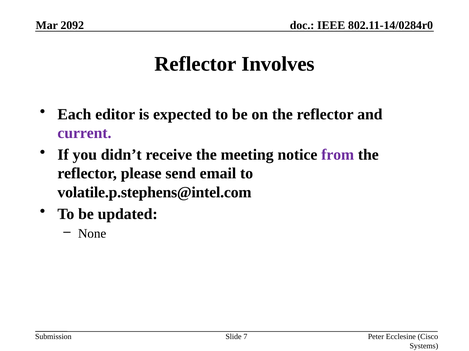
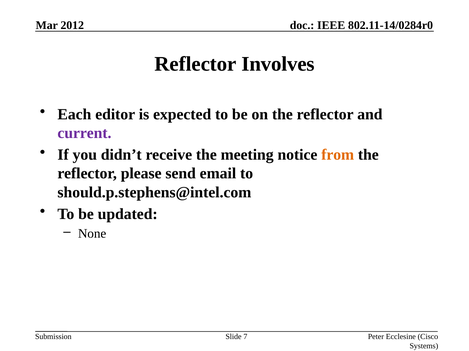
2092: 2092 -> 2012 (72, 25)
from colour: purple -> orange (338, 155)
volatile.p.stephens@intel.com: volatile.p.stephens@intel.com -> should.p.stephens@intel.com (154, 193)
